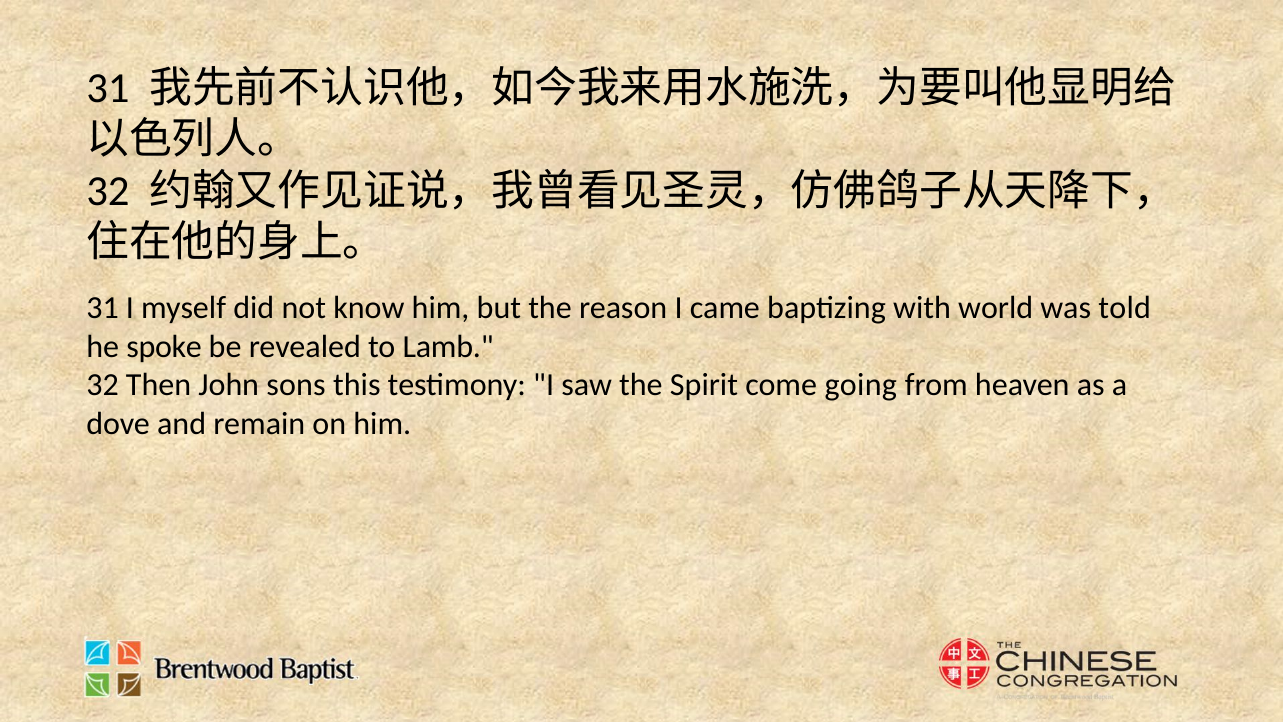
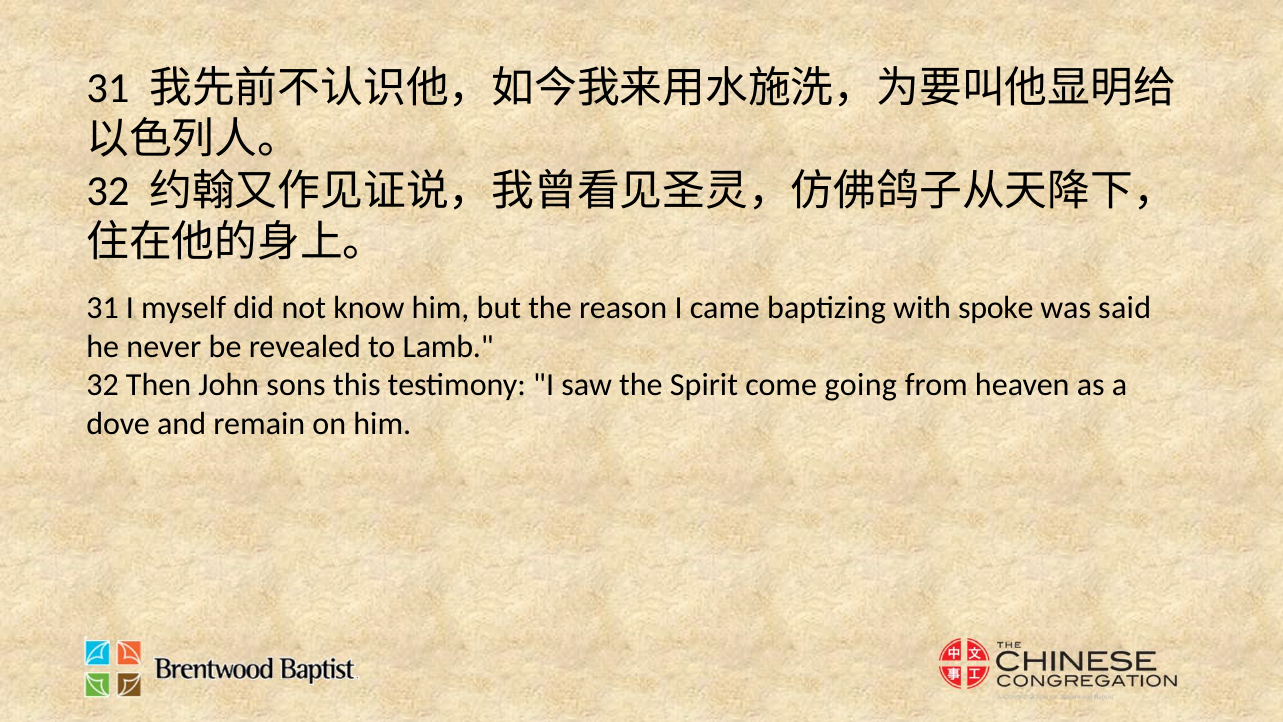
world: world -> spoke (996, 308)
told: told -> said (1125, 308)
spoke: spoke -> never (164, 346)
